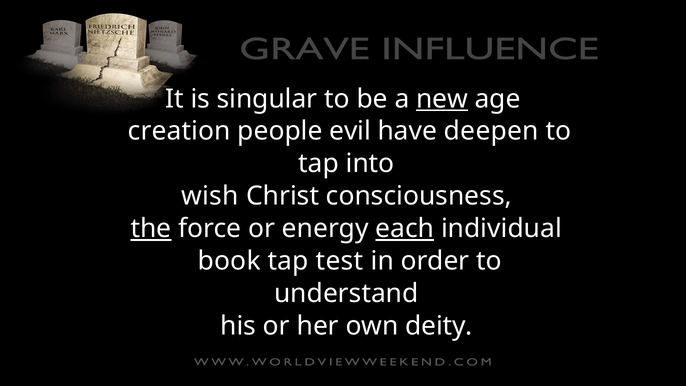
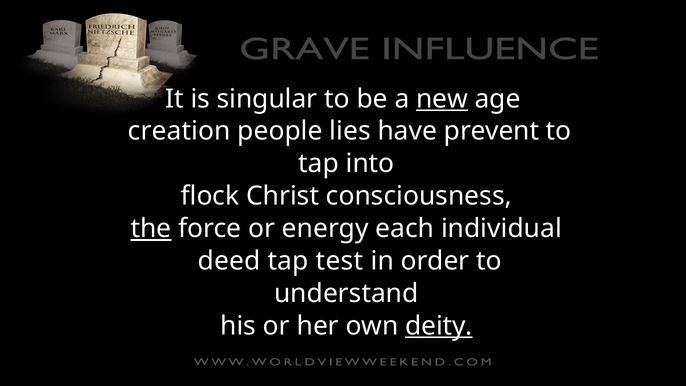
evil: evil -> lies (350, 131)
deepen: deepen -> prevent (492, 131)
wish: wish -> flock (210, 196)
each underline: present -> none (405, 229)
book: book -> deed (229, 261)
deity underline: none -> present (439, 326)
